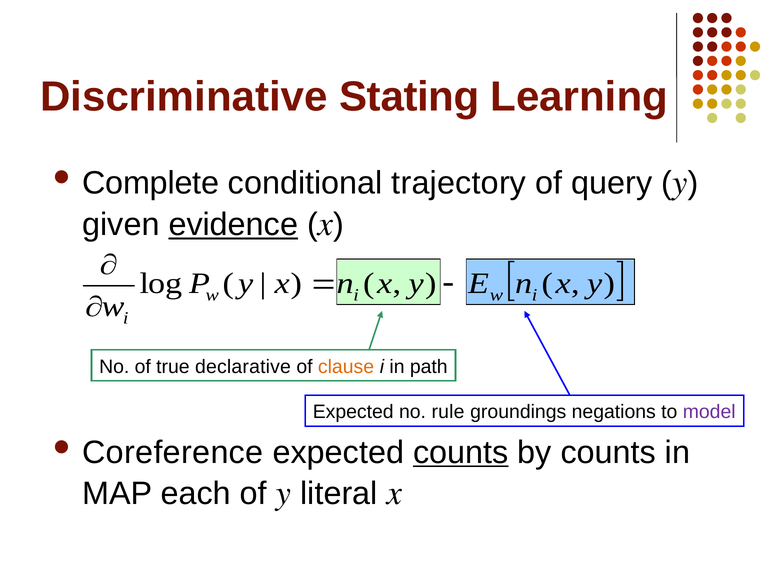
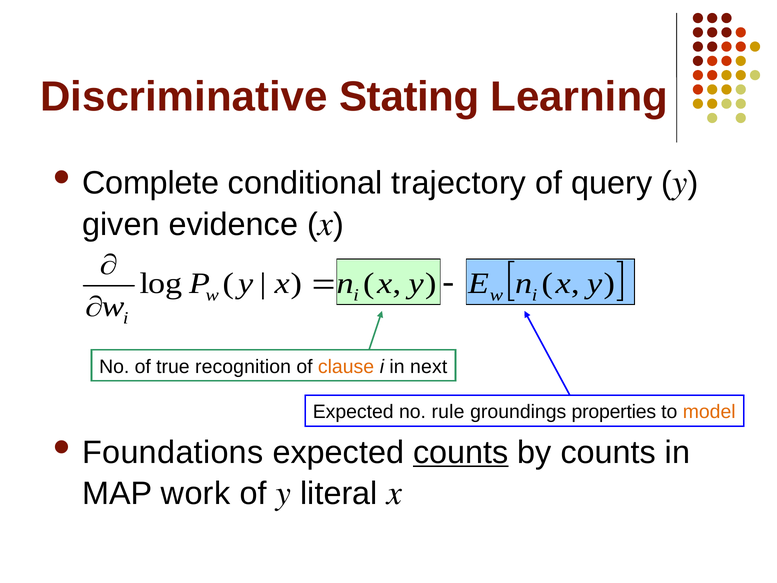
evidence underline: present -> none (233, 225)
declarative: declarative -> recognition (243, 366)
path: path -> next (429, 366)
negations: negations -> properties (614, 412)
model colour: purple -> orange (709, 412)
Coreference: Coreference -> Foundations (173, 452)
each: each -> work (196, 493)
